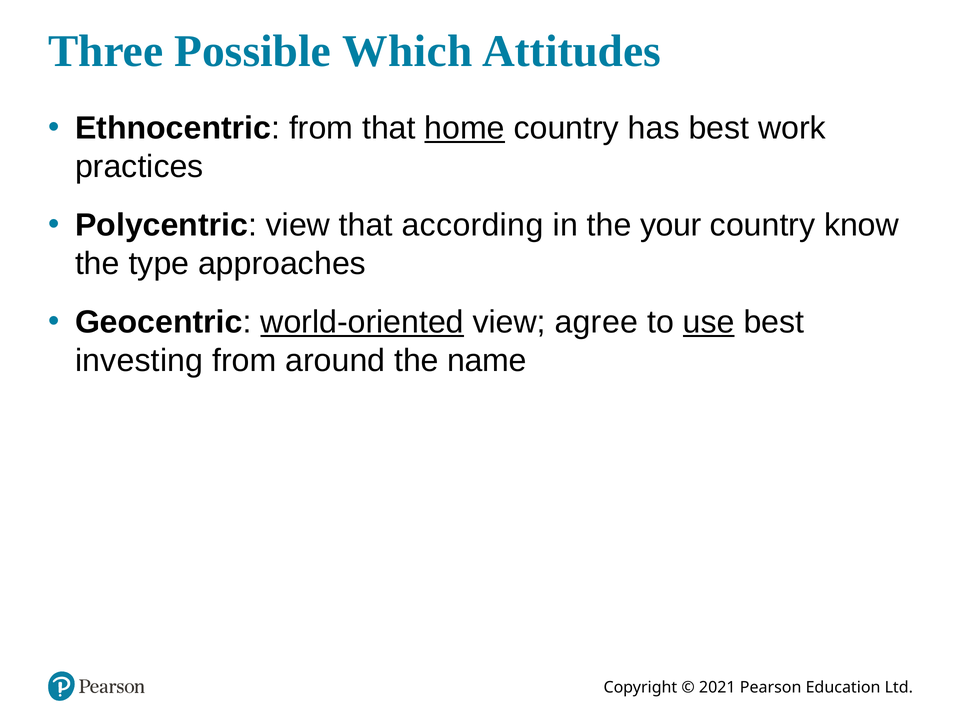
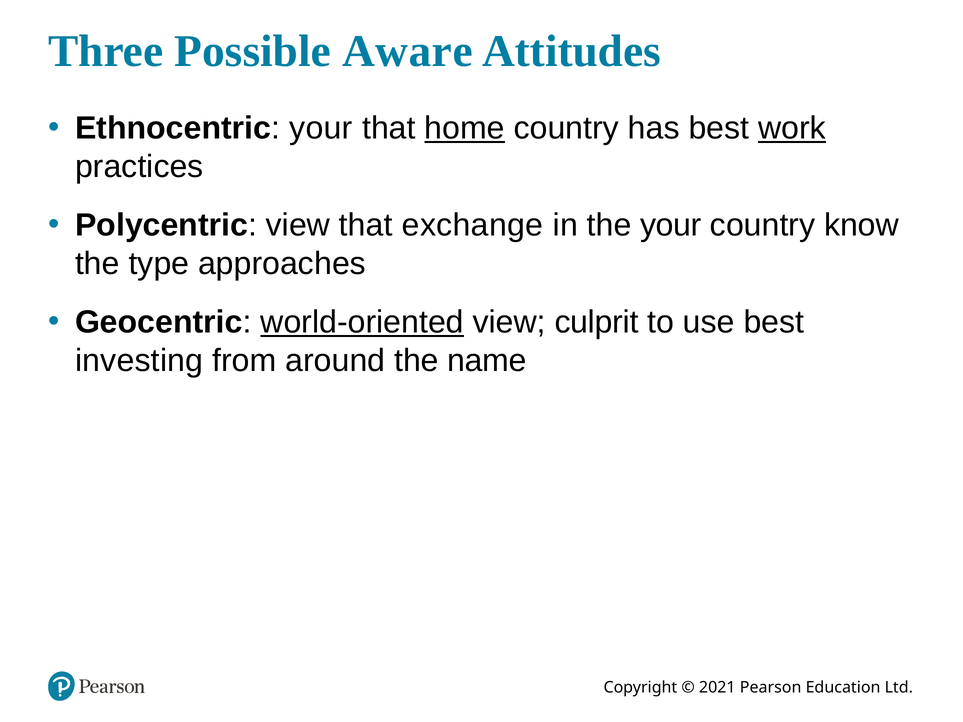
Which: Which -> Aware (407, 51)
Ethnocentric from: from -> your (321, 128)
work underline: none -> present (792, 128)
according: according -> exchange (473, 225)
agree: agree -> culprit (597, 322)
use underline: present -> none (709, 322)
